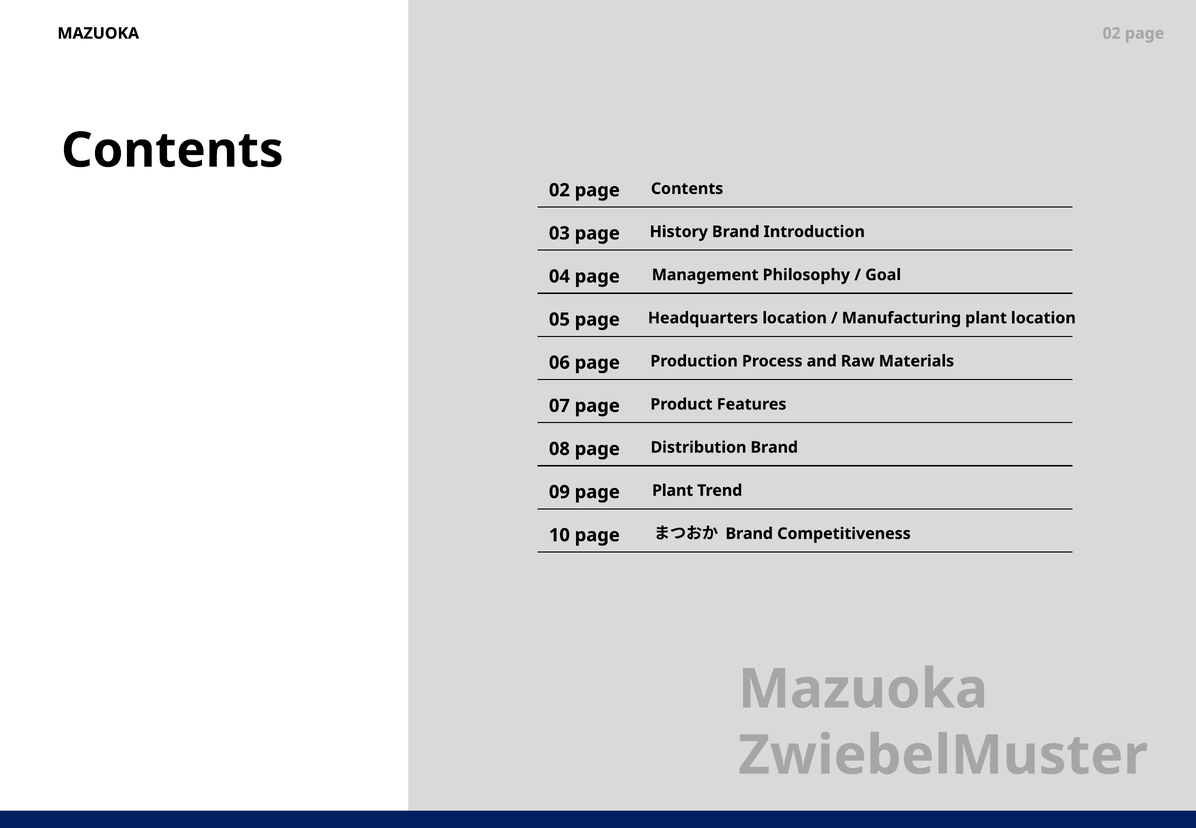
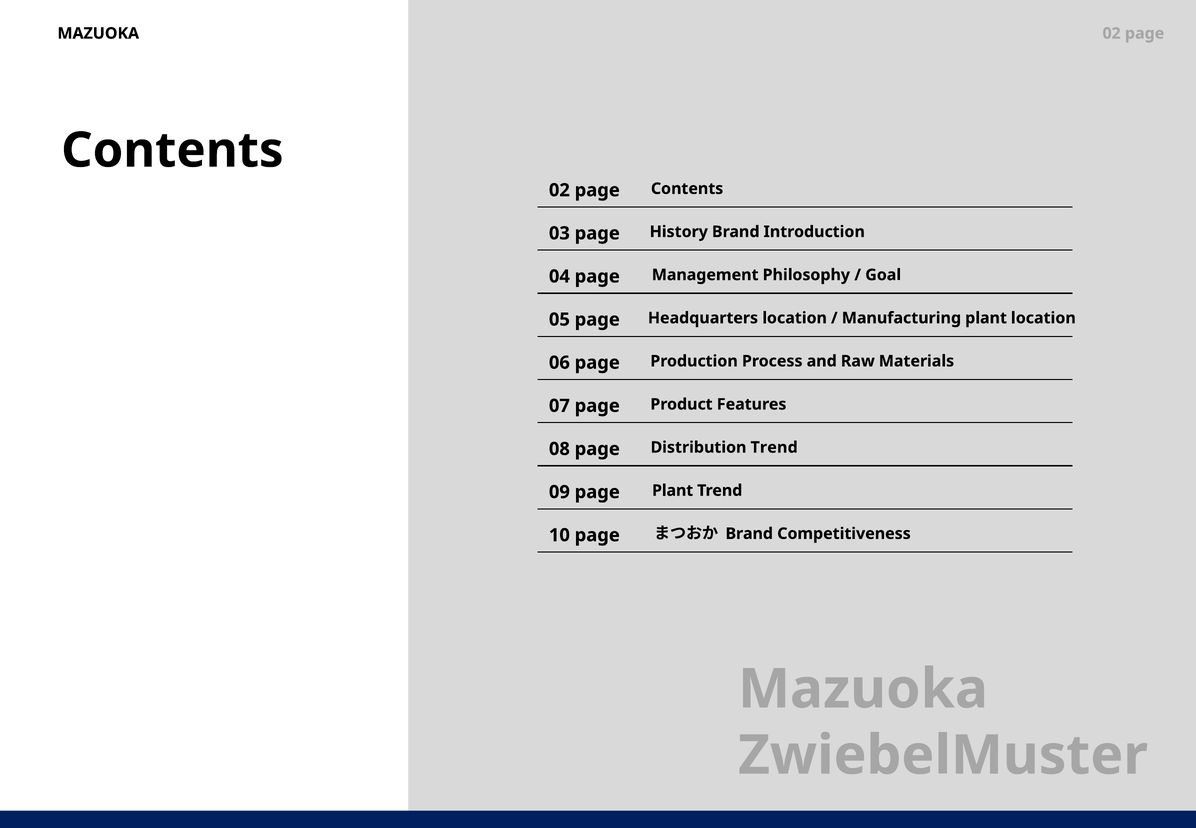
Distribution Brand: Brand -> Trend (774, 447)
